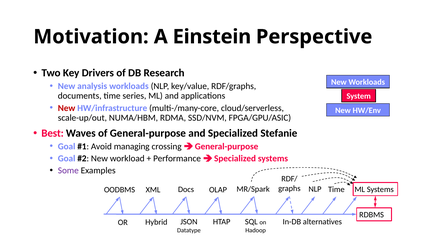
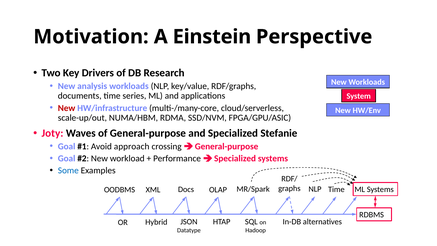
Best: Best -> Joty (52, 133)
managing: managing -> approach (132, 146)
Some colour: purple -> blue (68, 170)
